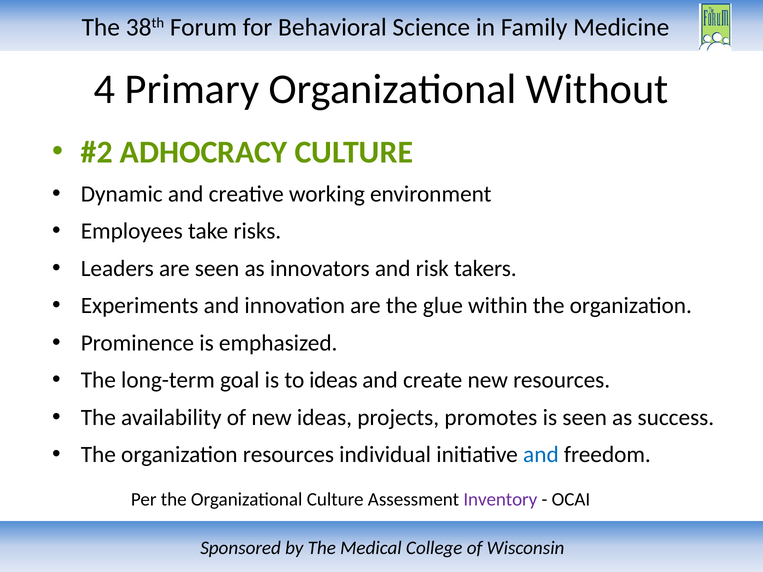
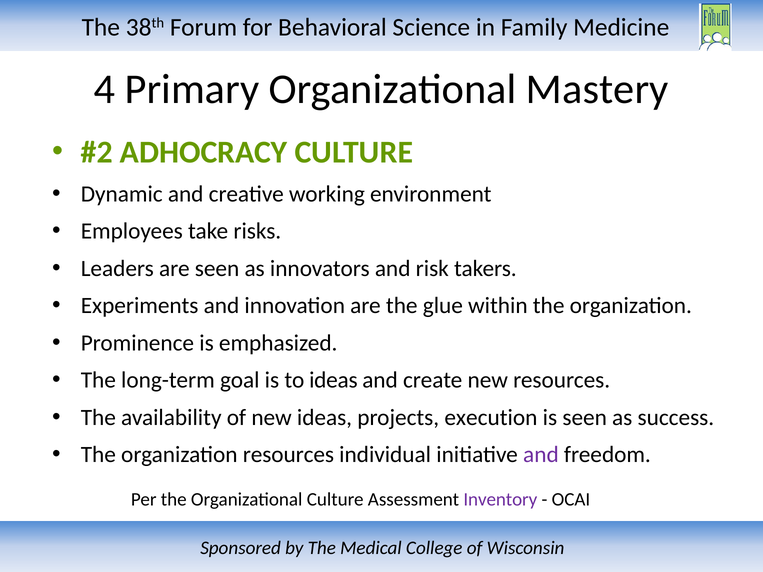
Without: Without -> Mastery (597, 89)
promotes: promotes -> execution (491, 418)
and colour: blue -> purple (541, 455)
